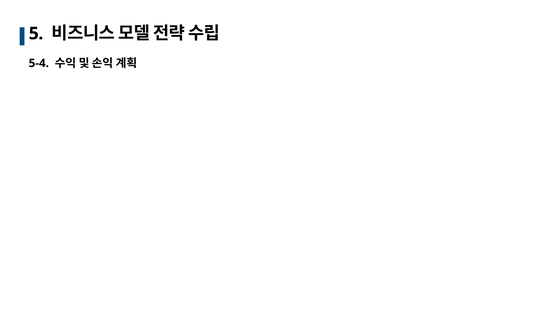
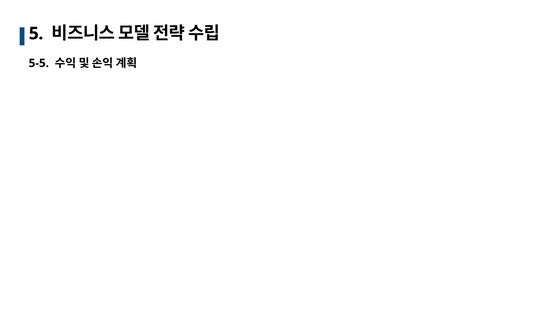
5-4: 5-4 -> 5-5 (39, 63)
